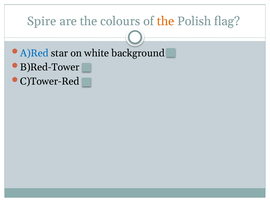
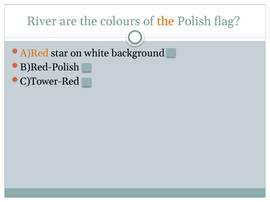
Spire: Spire -> River (42, 21)
A)Red colour: blue -> orange (34, 53)
B)Red-Tower: B)Red-Tower -> B)Red-Polish (50, 67)
